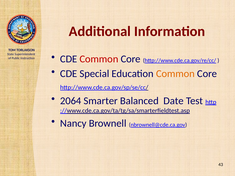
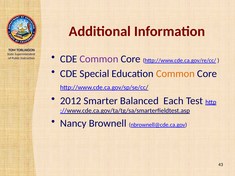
Common colour: red -> purple (99, 59)
2064: 2064 -> 2012 (71, 101)
Date: Date -> Each (174, 101)
